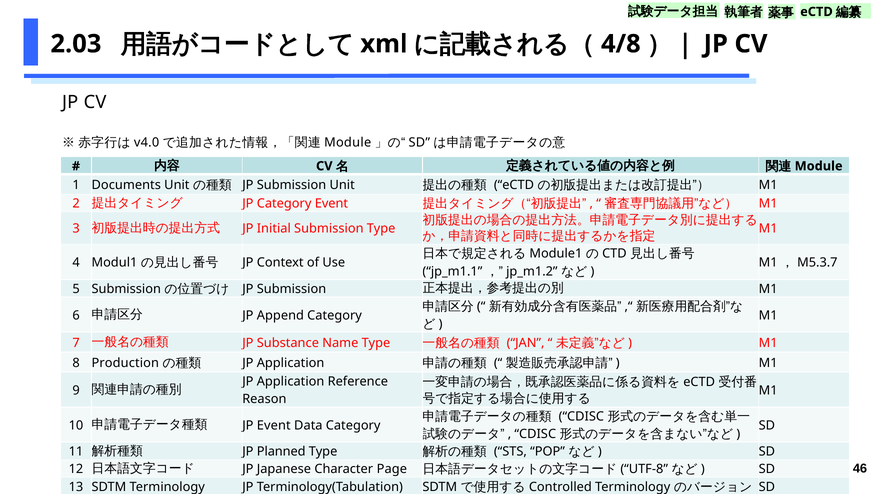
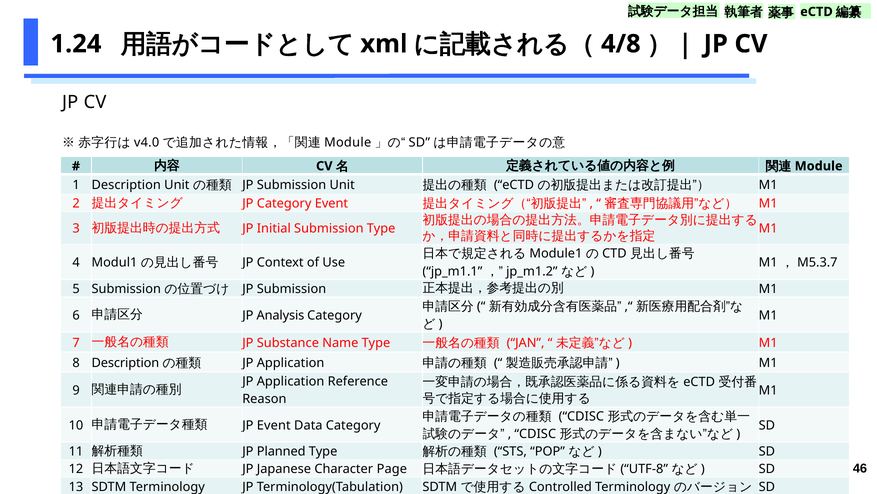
2.03: 2.03 -> 1.24 (76, 44)
1 Documents: Documents -> Description (126, 185)
Append: Append -> Analysis (280, 315)
8 Production: Production -> Description (125, 362)
